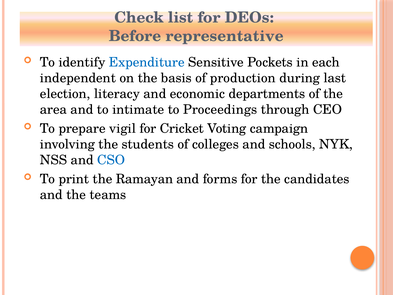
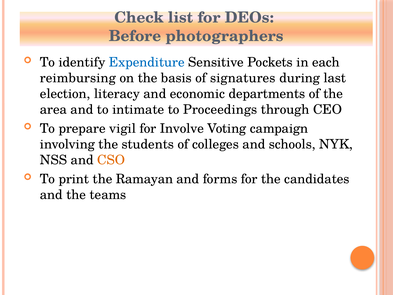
representative: representative -> photographers (225, 36)
independent: independent -> reimbursing (78, 78)
production: production -> signatures (243, 78)
Cricket: Cricket -> Involve (182, 128)
CSO colour: blue -> orange (111, 160)
